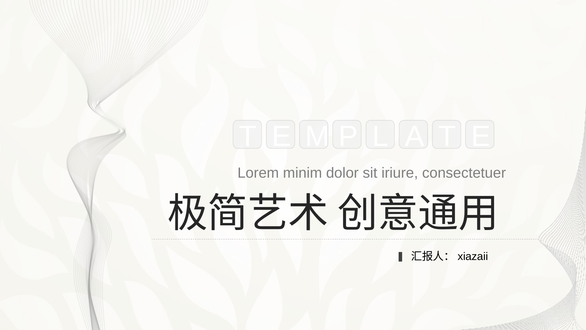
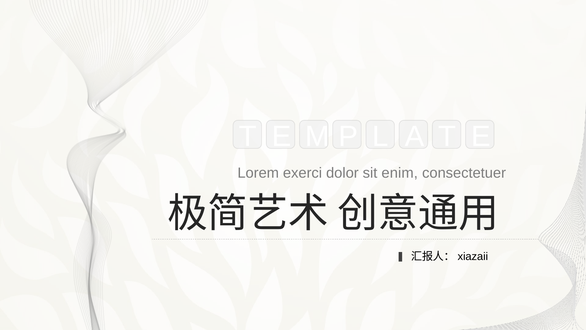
minim: minim -> exerci (303, 173)
iriure: iriure -> enim (400, 173)
